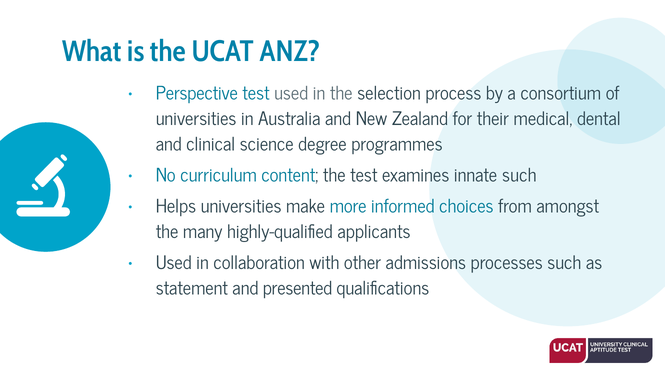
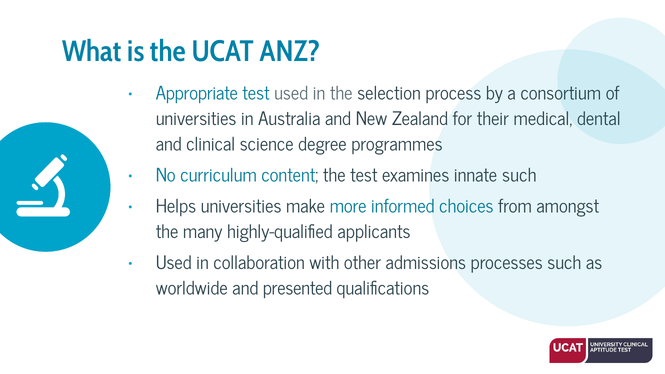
Perspective: Perspective -> Appropriate (197, 94)
statement: statement -> worldwide (192, 289)
